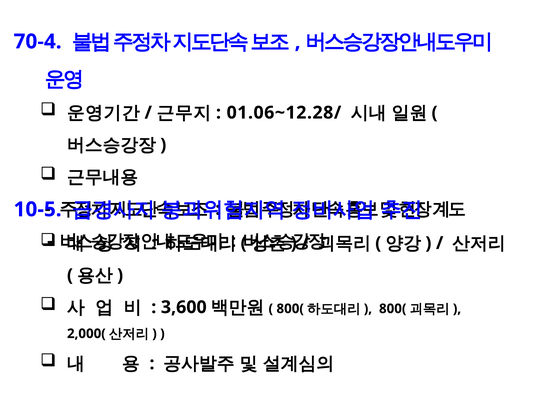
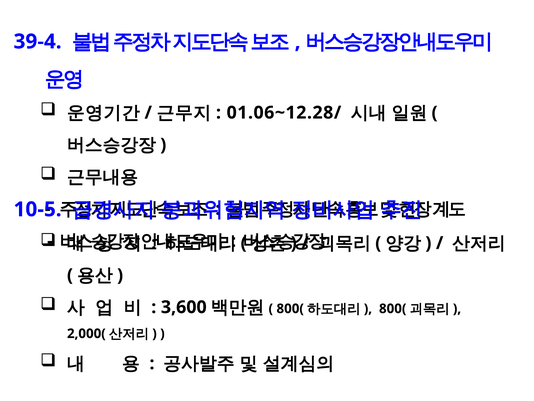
70-4: 70-4 -> 39-4 (38, 41)
